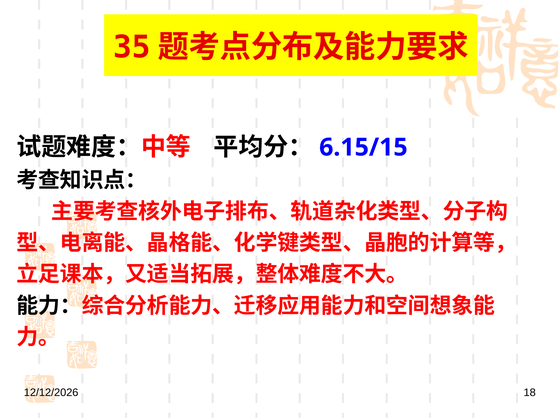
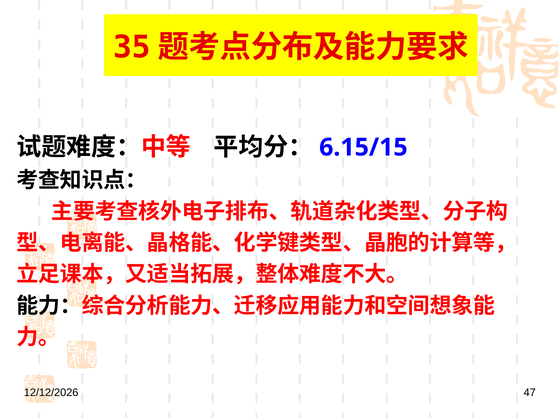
18: 18 -> 47 (530, 393)
